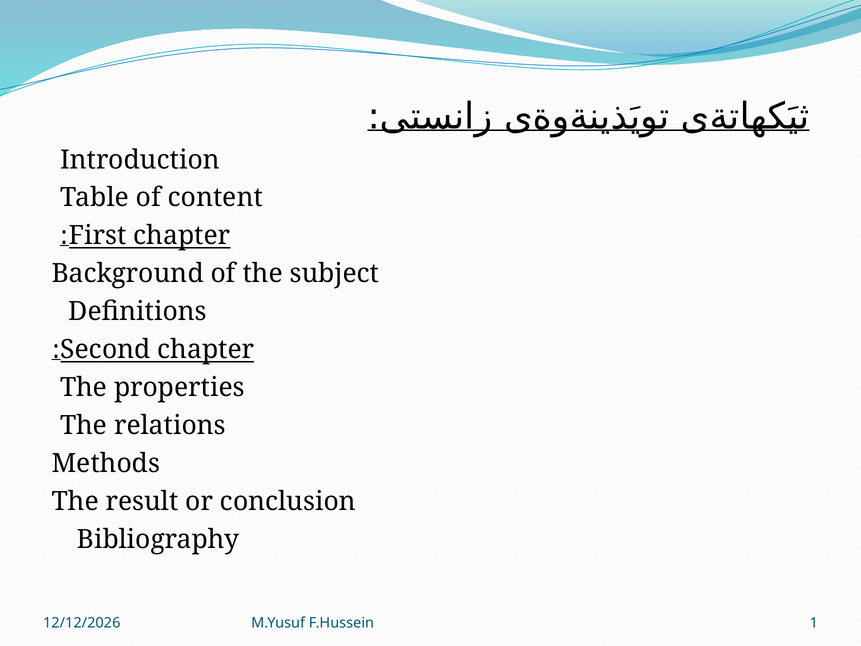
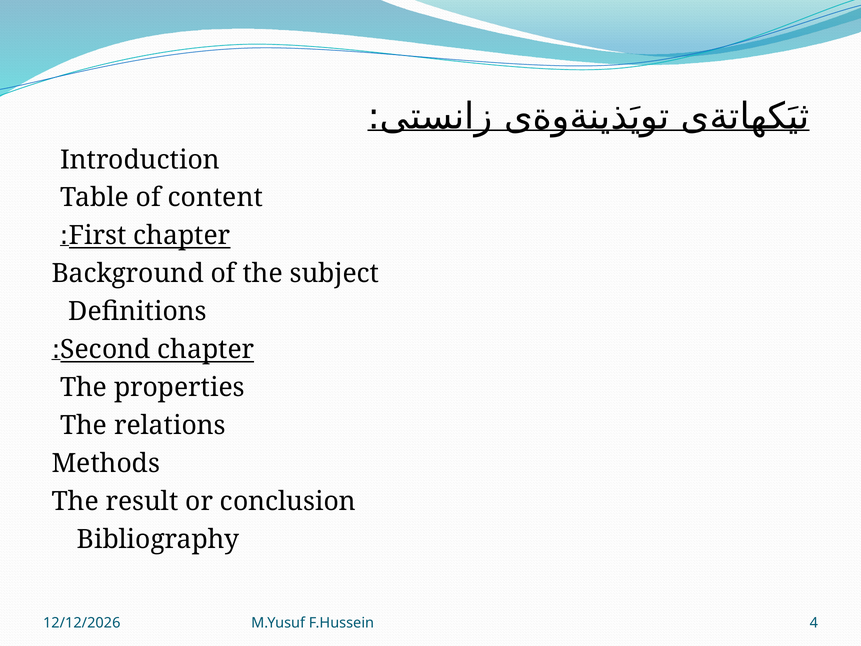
1: 1 -> 4 (814, 623)
